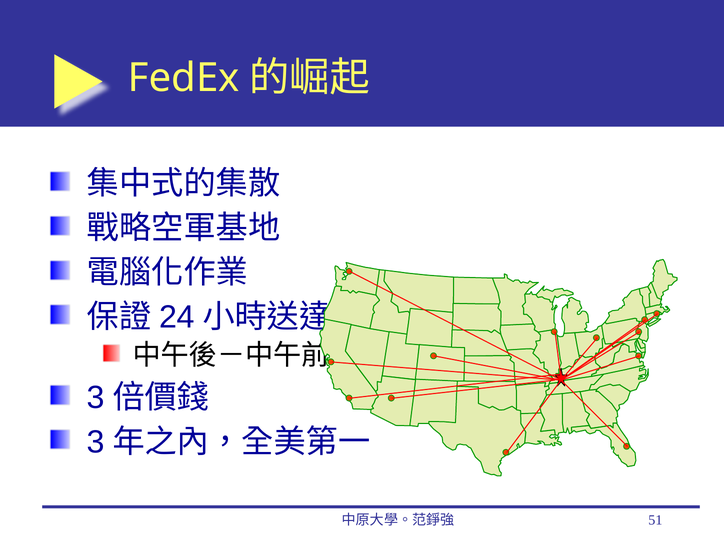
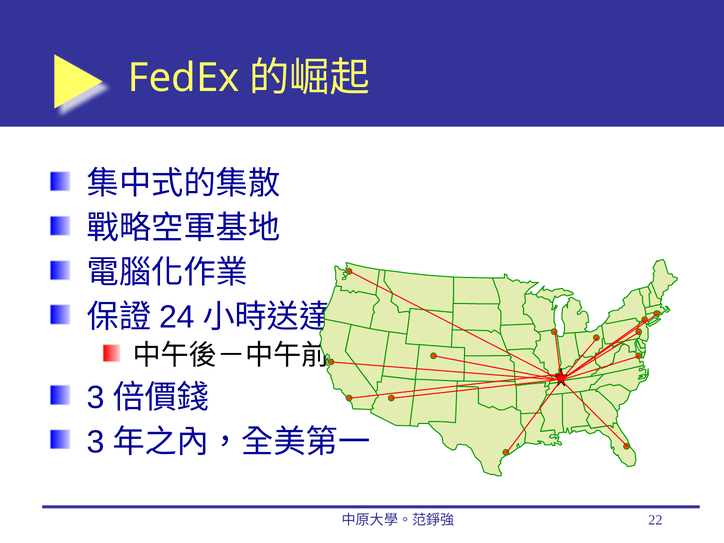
51: 51 -> 22 (655, 520)
